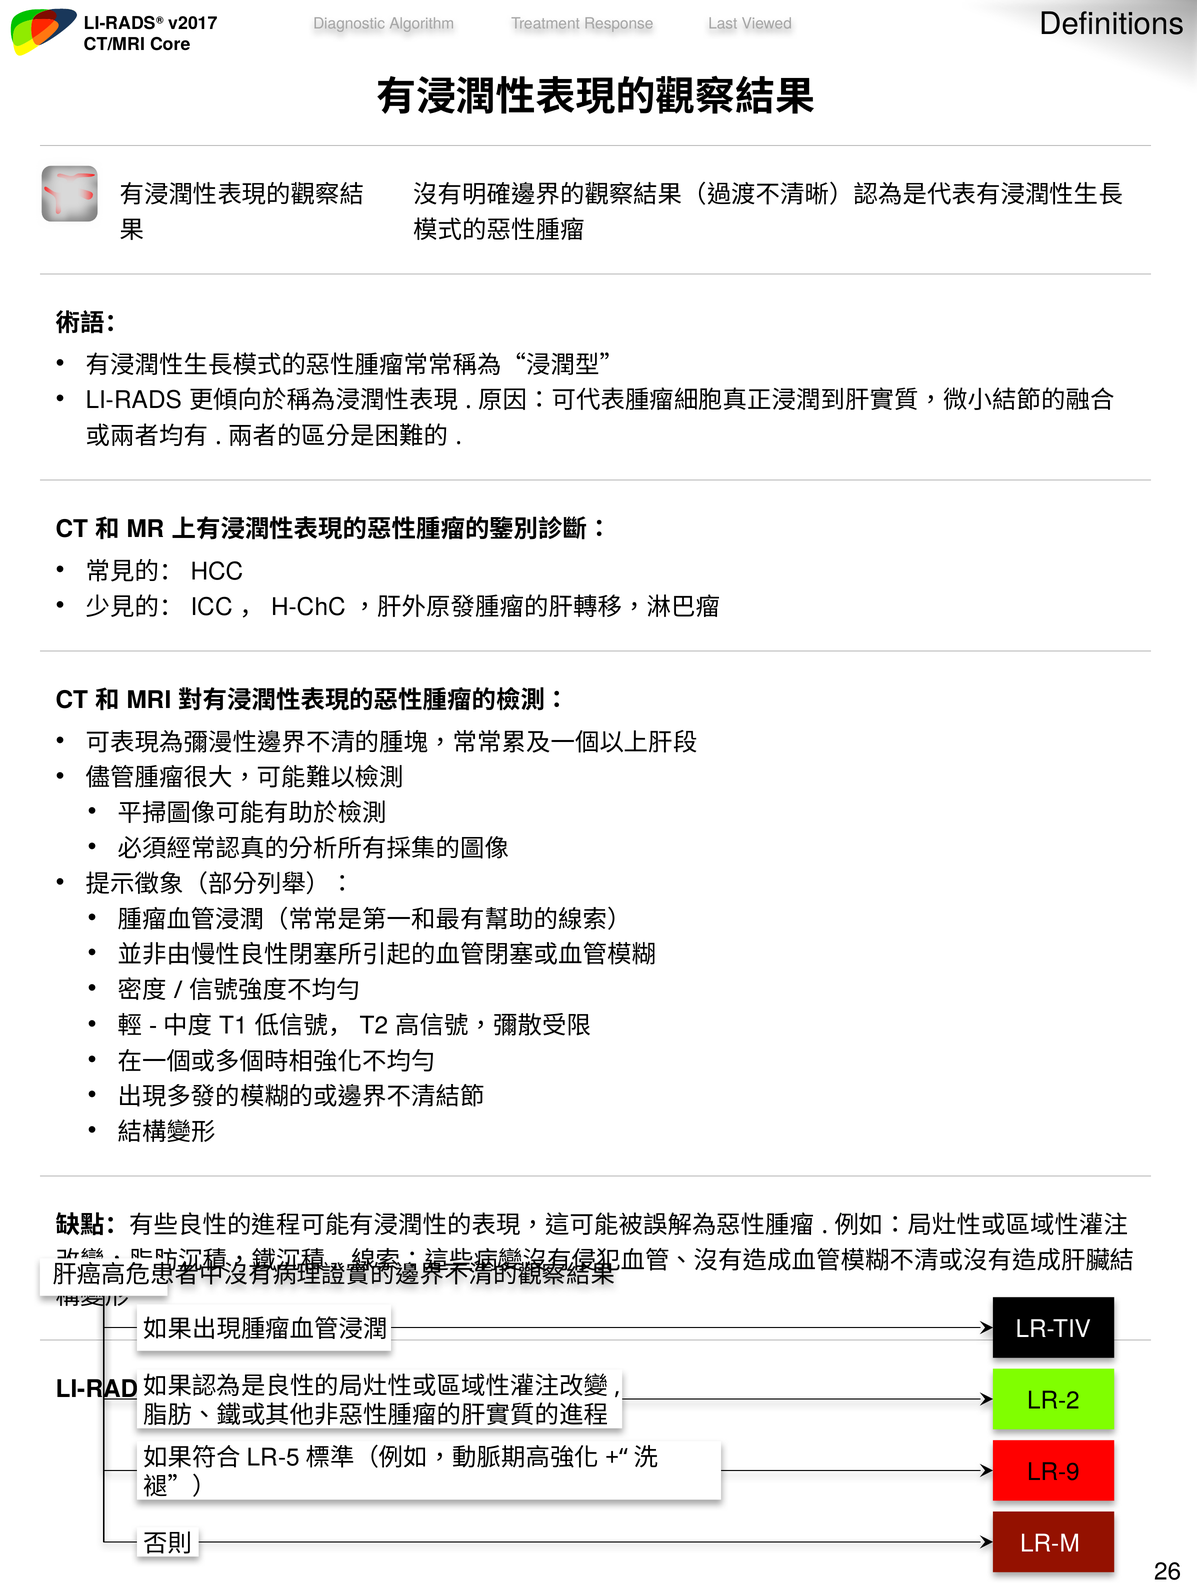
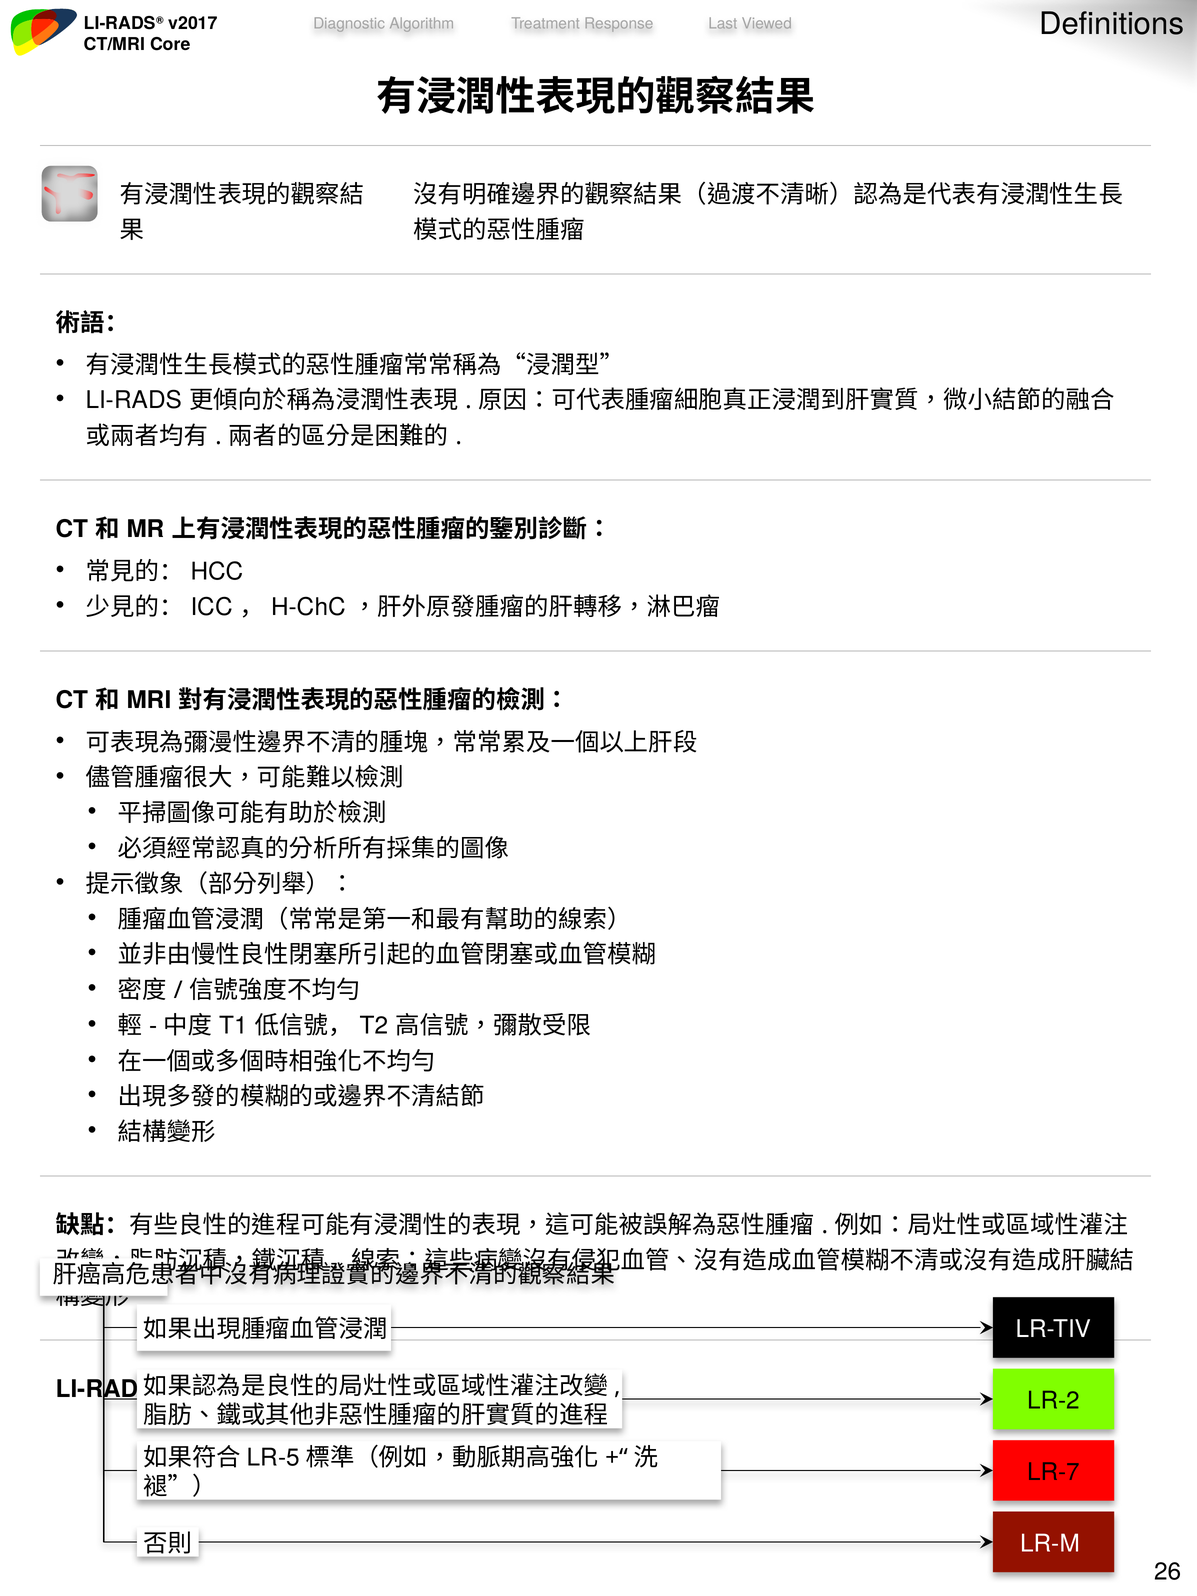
LR-9: LR-9 -> LR-7 (1054, 1472)
